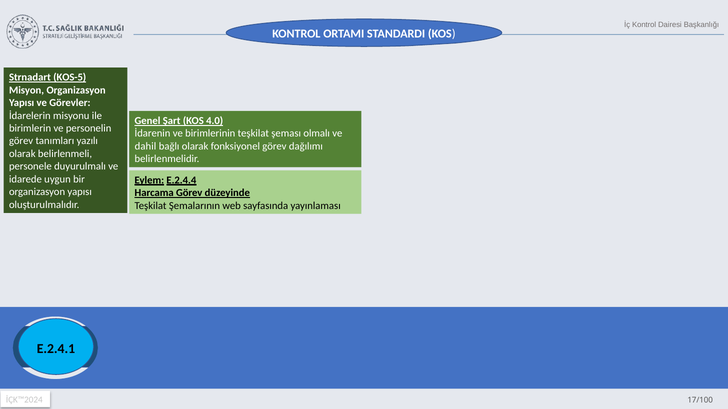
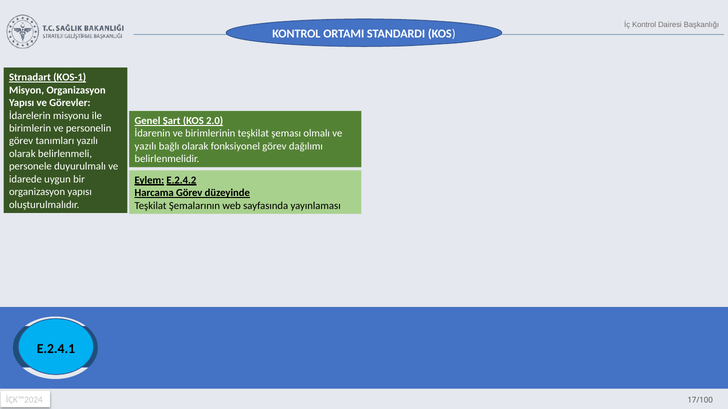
KOS-5: KOS-5 -> KOS-1 (70, 77)
4.0: 4.0 -> 2.0 (215, 121)
dahil: dahil -> yazılı (145, 146)
E.2.4.4: E.2.4.4 -> E.2.4.2 (181, 180)
